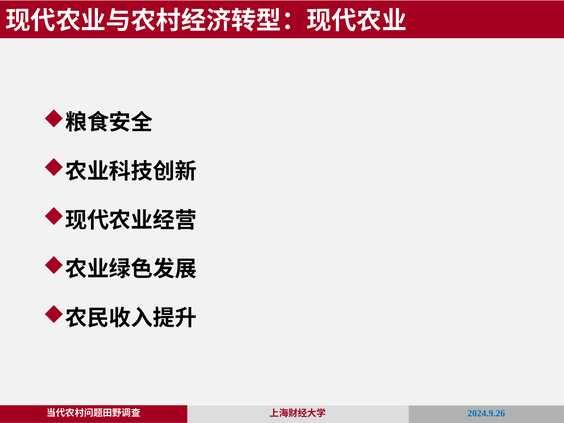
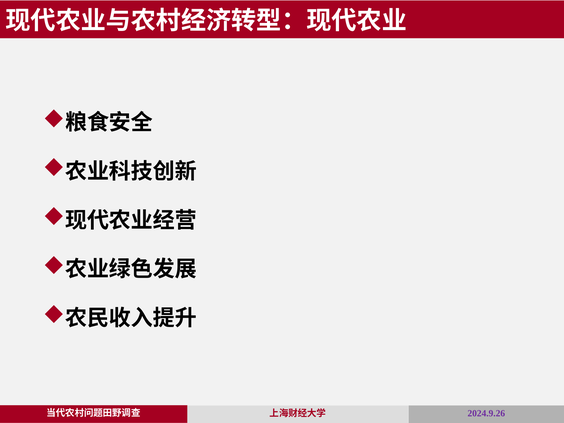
2024.9.26 colour: blue -> purple (486, 413)
